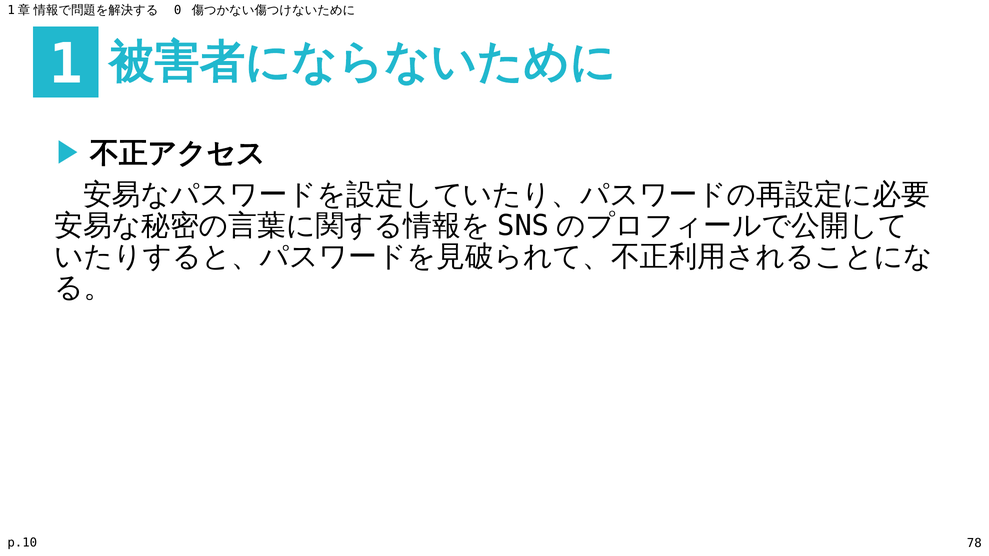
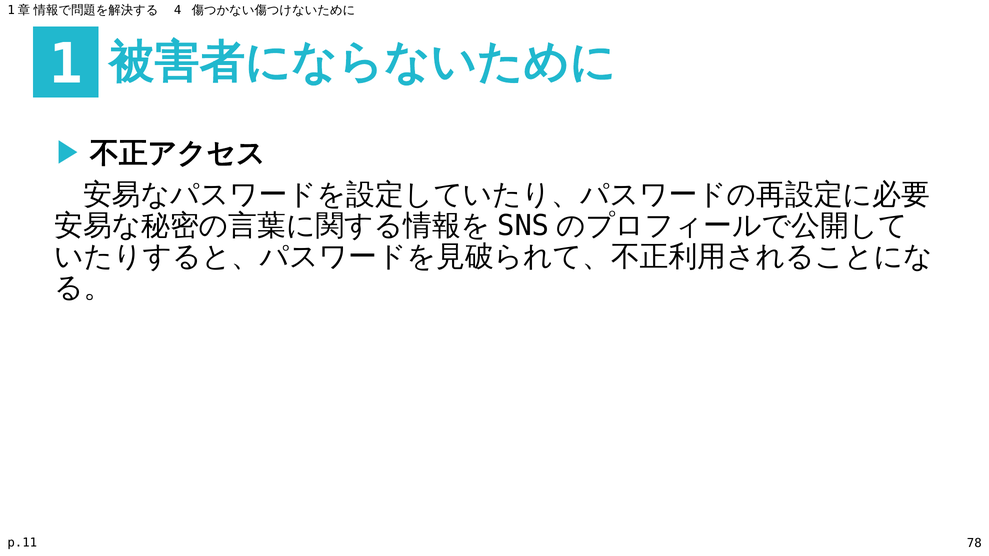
0: 0 -> 4 (178, 10)
p.10: p.10 -> p.11 (22, 543)
